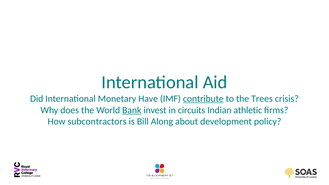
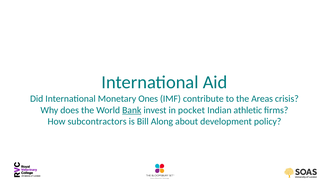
Have: Have -> Ones (148, 99)
contribute underline: present -> none (203, 99)
Trees: Trees -> Areas (262, 99)
circuits: circuits -> pocket (191, 110)
